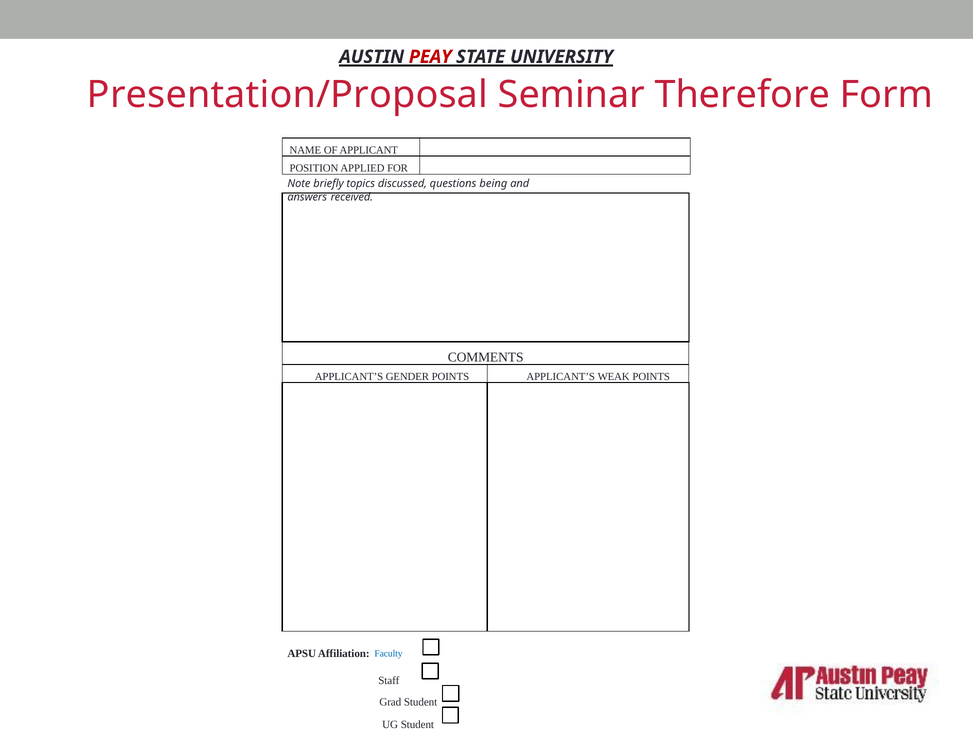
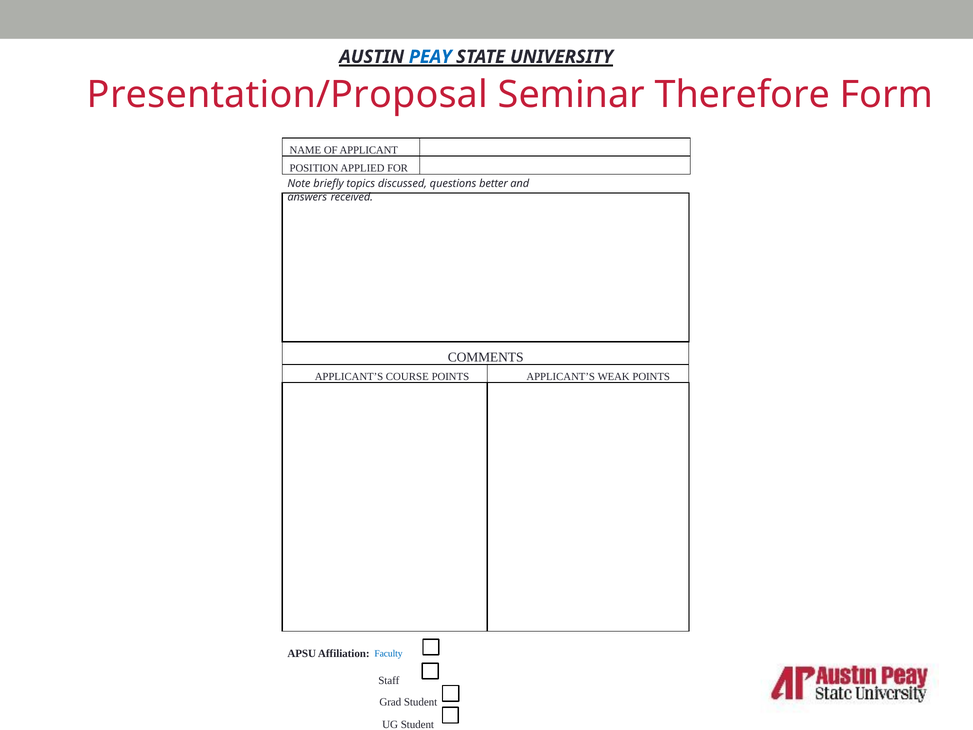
PEAY colour: red -> blue (430, 57)
being: being -> better (493, 184)
GENDER: GENDER -> COURSE (407, 376)
